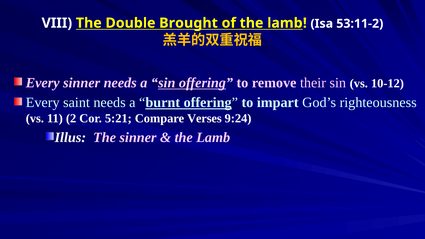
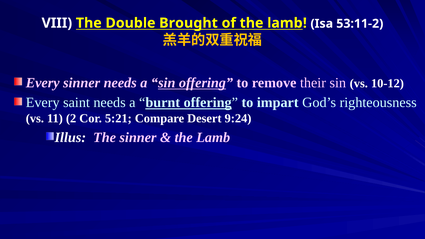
Verses: Verses -> Desert (204, 118)
